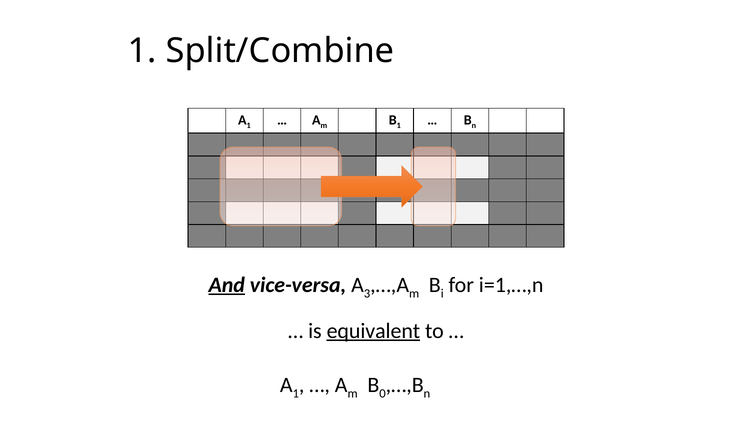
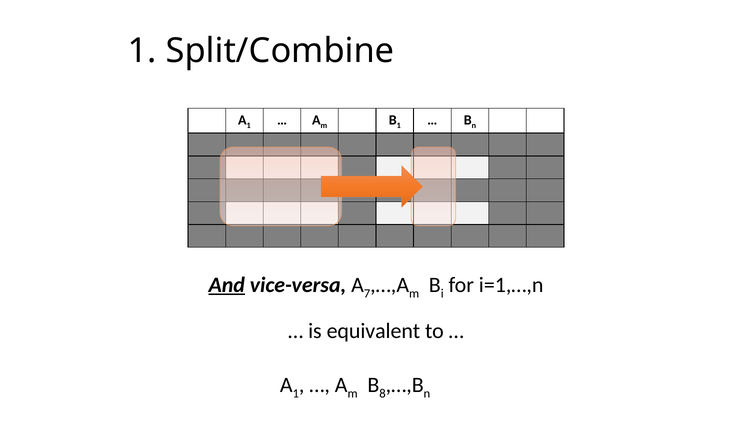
3: 3 -> 7 (367, 293)
equivalent underline: present -> none (373, 331)
0: 0 -> 8 (383, 394)
